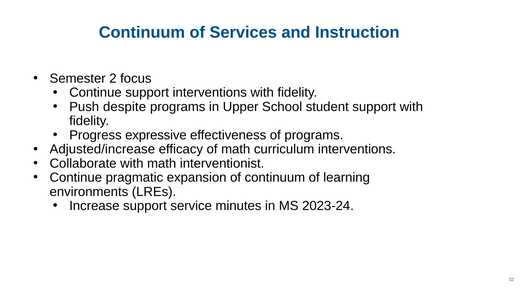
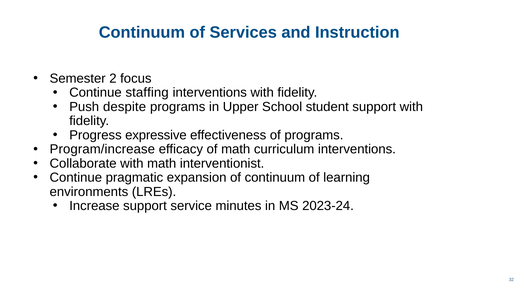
Continue support: support -> staffing (147, 93)
Adjusted/increase: Adjusted/increase -> Program/increase (102, 149)
